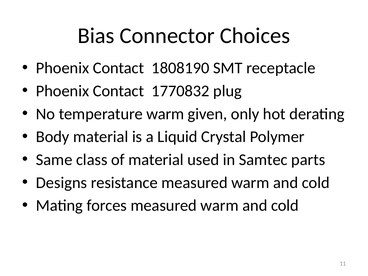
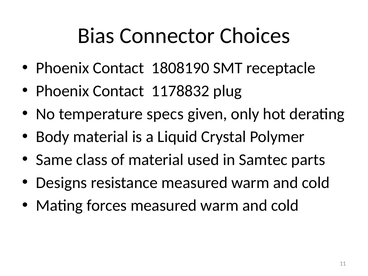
1770832: 1770832 -> 1178832 (180, 91)
temperature warm: warm -> specs (165, 114)
